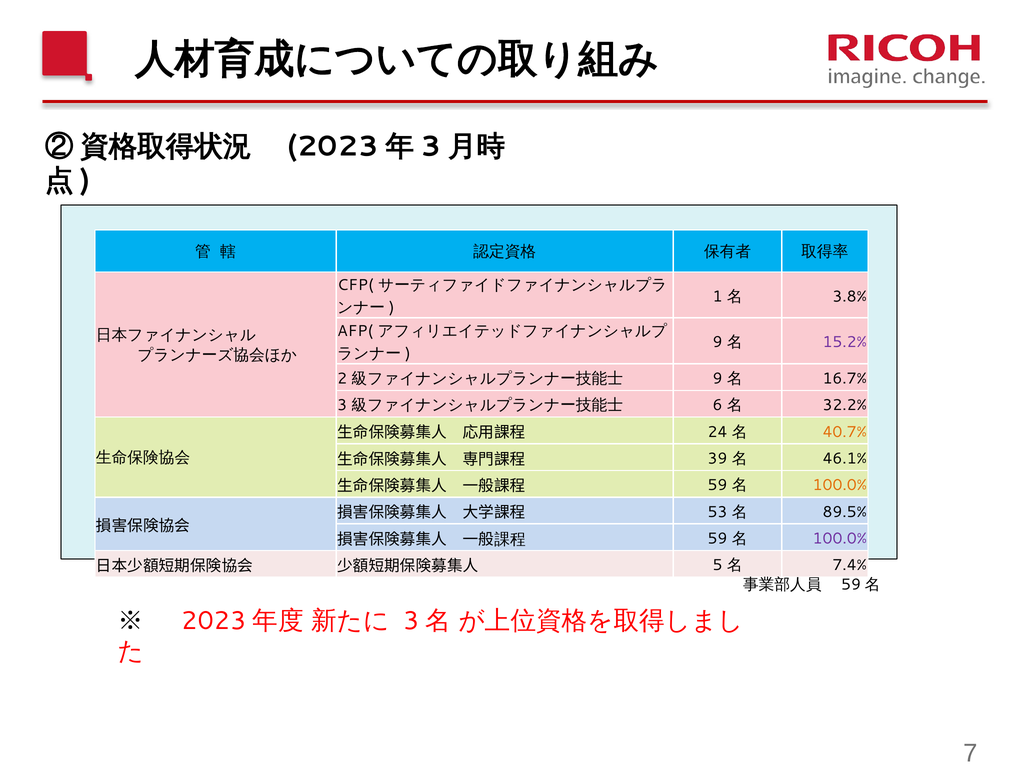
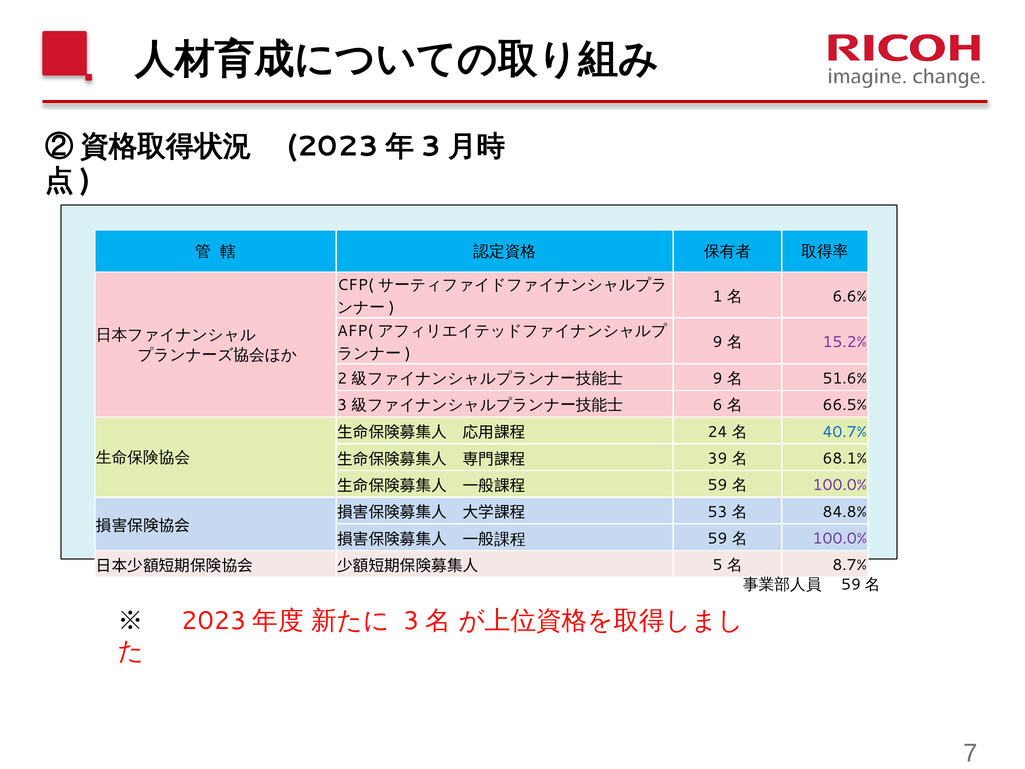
3.8%: 3.8% -> 6.6% (850, 296)
16.7%: 16.7% -> 51.6% (845, 378)
32.2%: 32.2% -> 66.5% (845, 405)
40.7% colour: orange -> blue (845, 432)
46.1%: 46.1% -> 68.1% (845, 458)
100.0% colour: orange -> purple (840, 485)
89.5%: 89.5% -> 84.8% (845, 512)
7.4%: 7.4% -> 8.7% (850, 565)
